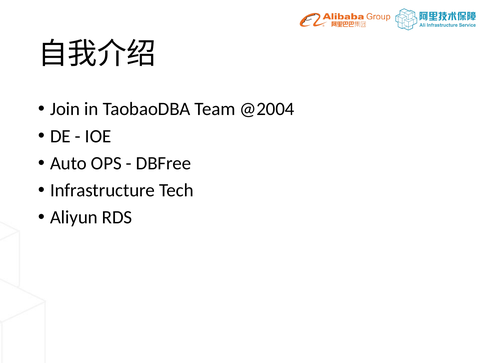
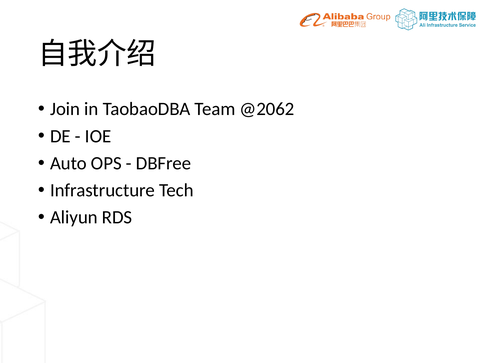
@2004: @2004 -> @2062 (267, 109)
